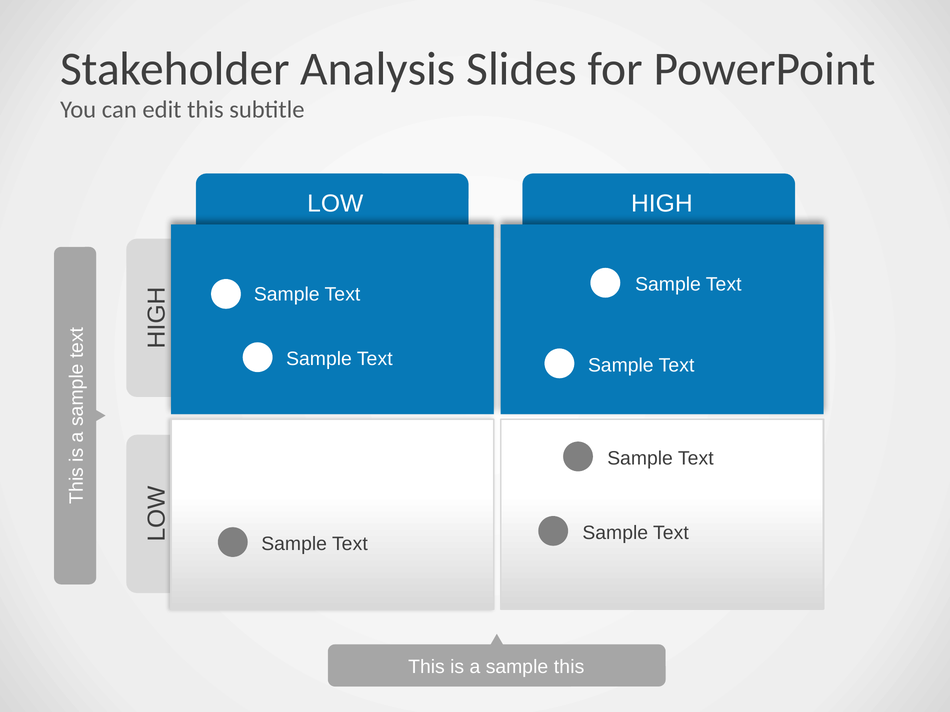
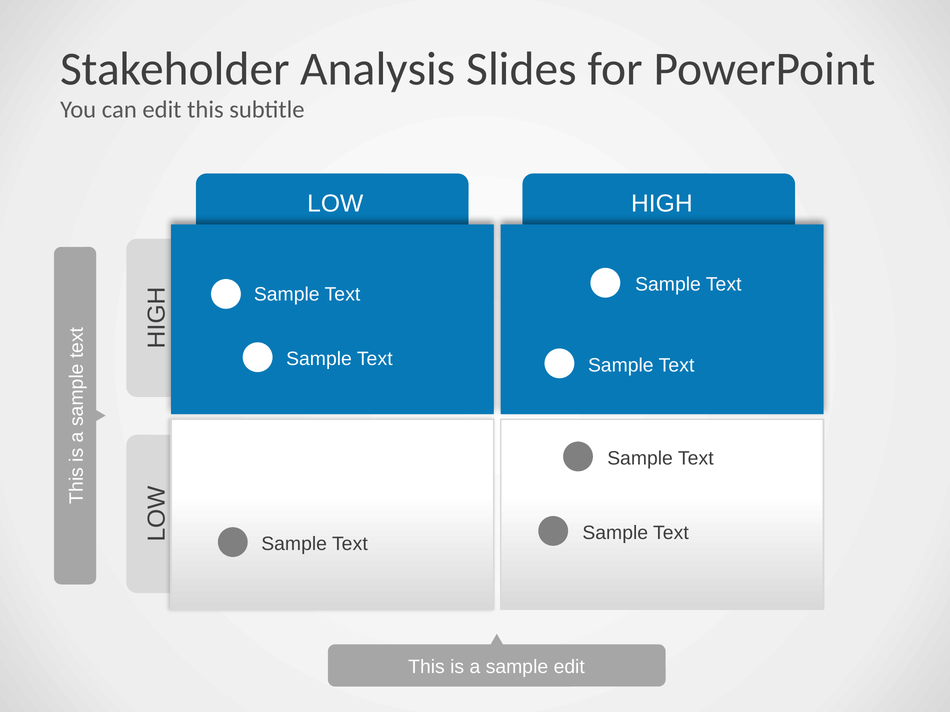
sample this: this -> edit (569, 667)
